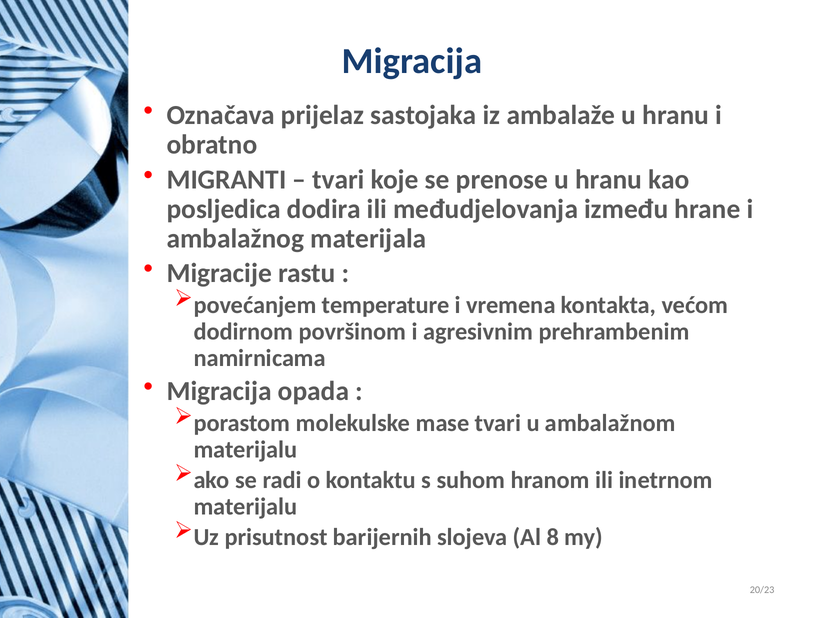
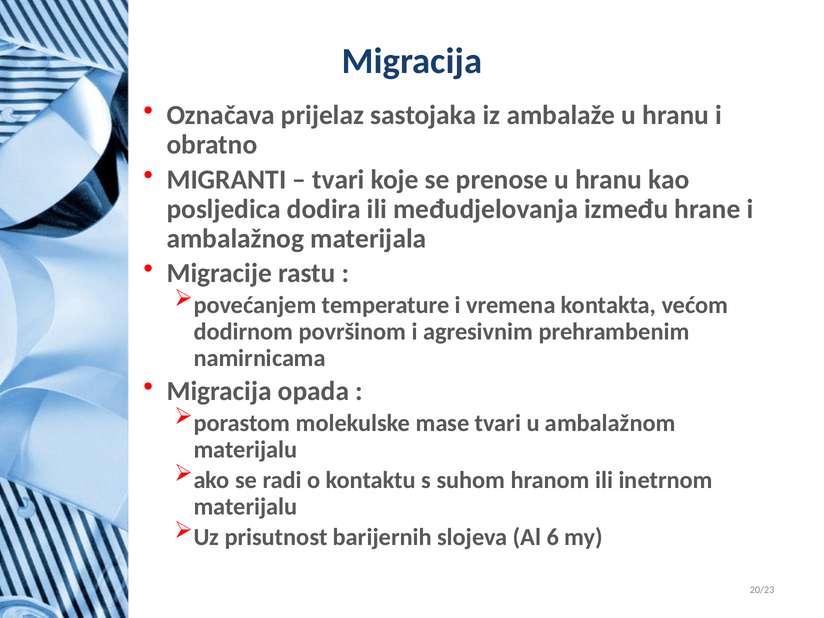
8: 8 -> 6 (553, 537)
